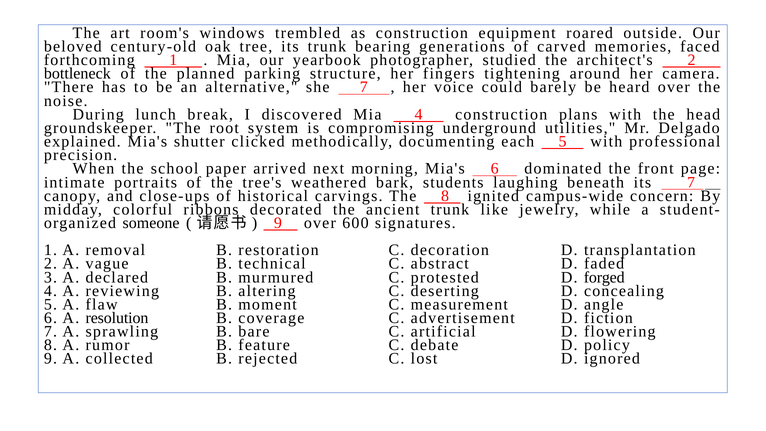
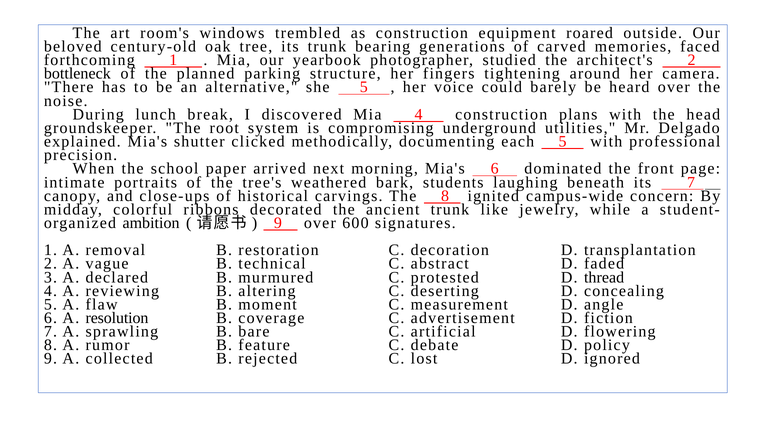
she 7: 7 -> 5 (364, 87)
someone: someone -> ambition (151, 223)
forged: forged -> thread (604, 277)
